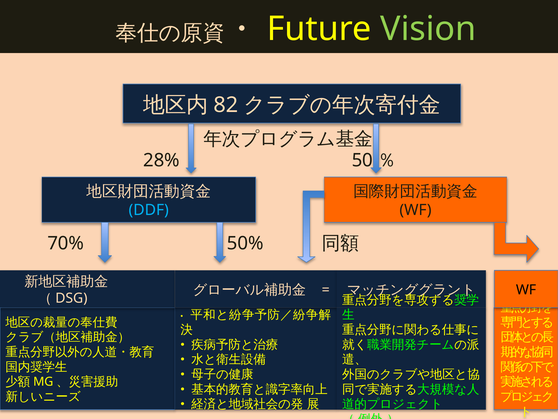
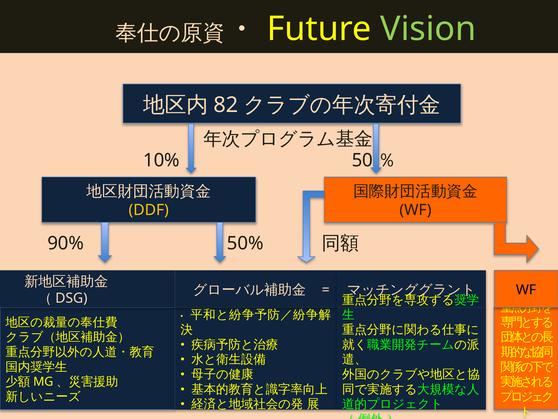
28%: 28% -> 10% (161, 160)
DDF colour: light blue -> yellow (149, 210)
70%: 70% -> 90% (66, 243)
